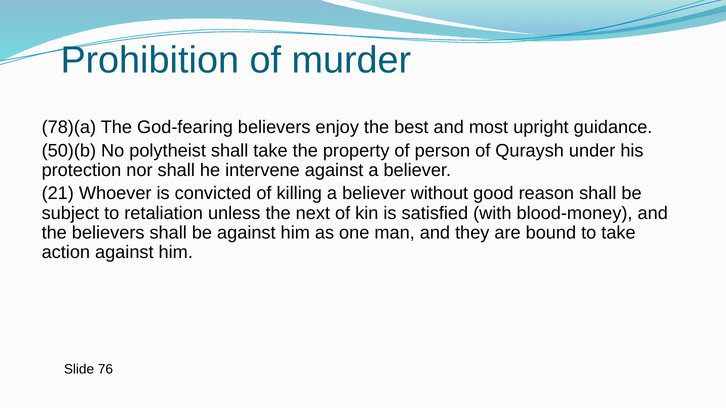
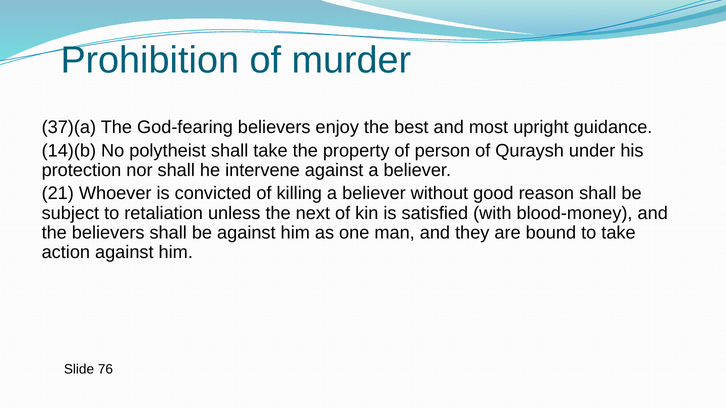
78)(a: 78)(a -> 37)(a (69, 128)
50)(b: 50)(b -> 14)(b (69, 151)
